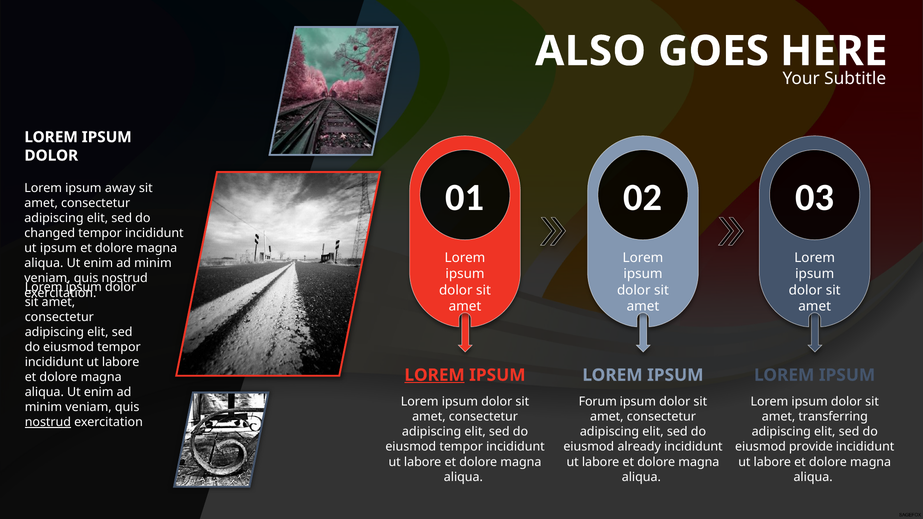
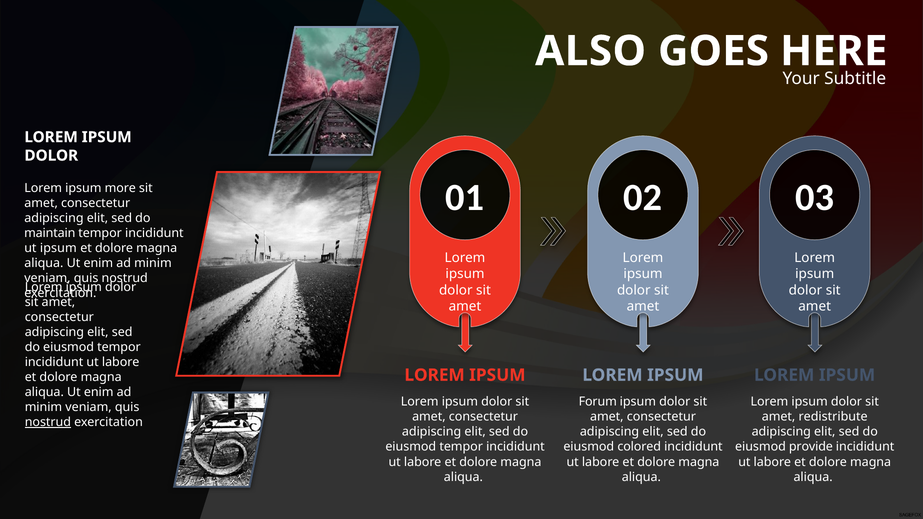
away: away -> more (120, 188)
changed: changed -> maintain (50, 233)
LOREM underline: present -> none (435, 375)
transferring: transferring -> redistribute (833, 417)
already: already -> colored (639, 447)
